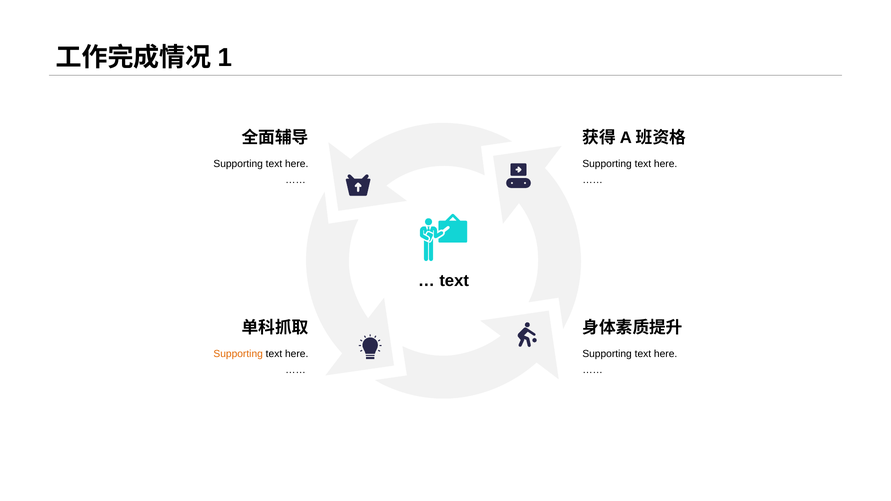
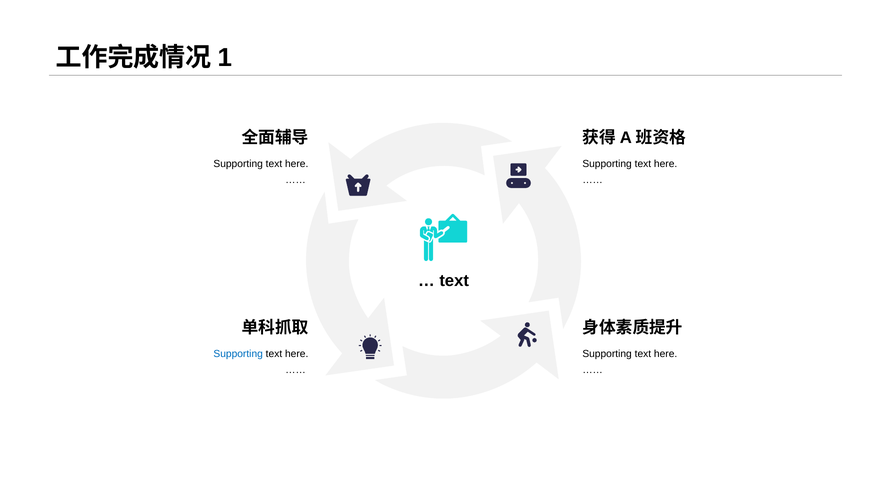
Supporting colour: orange -> blue (238, 354)
